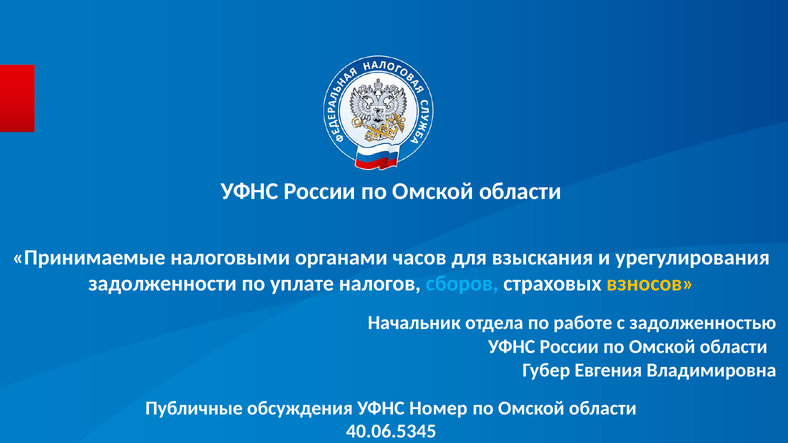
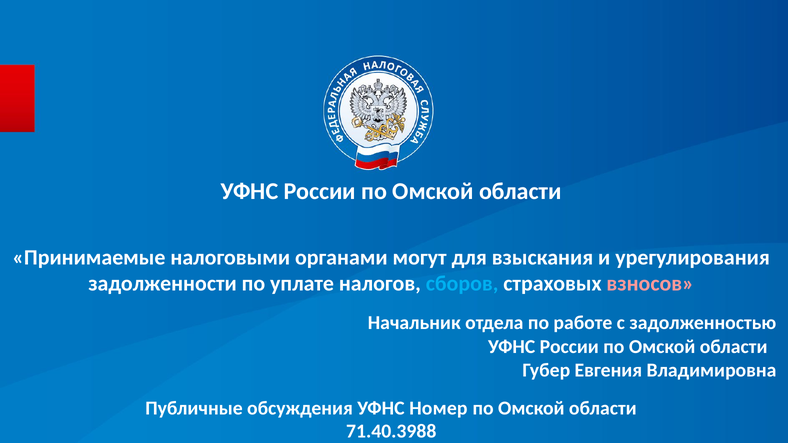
часов: часов -> могут (420, 258)
взносов colour: yellow -> pink (650, 284)
40.06.5345: 40.06.5345 -> 71.40.3988 (391, 431)
